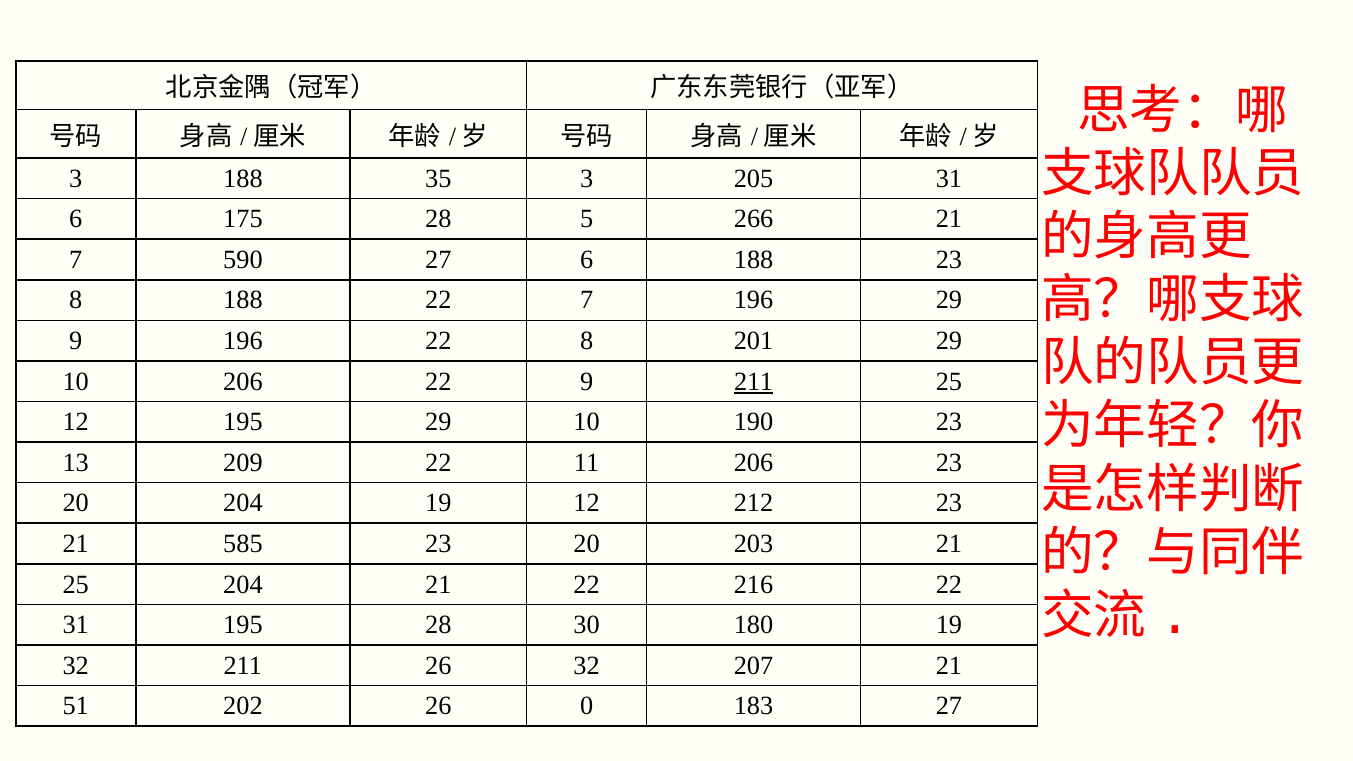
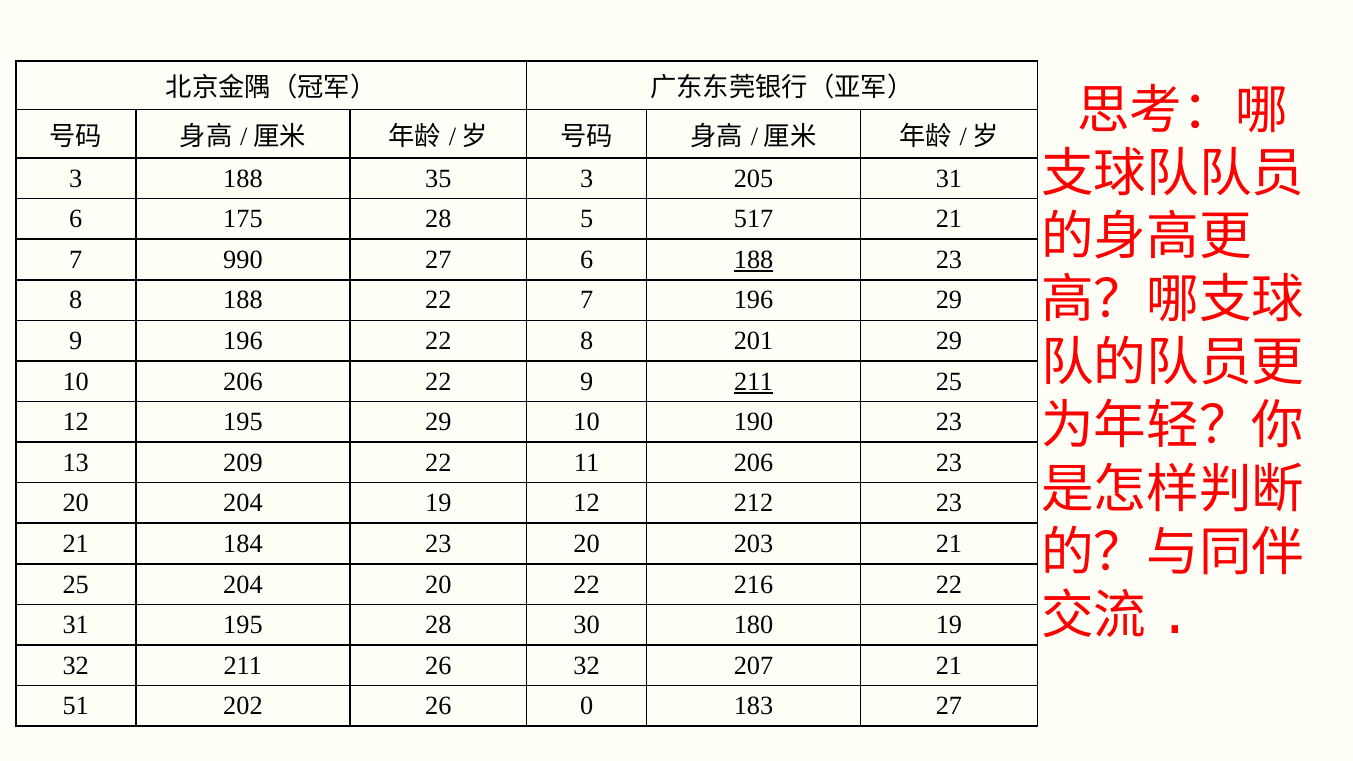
266: 266 -> 517 (754, 219)
590: 590 -> 990 (243, 260)
188 underline: none -> present (754, 260)
585: 585 -> 184 (243, 544)
204 21: 21 -> 20 (438, 584)
